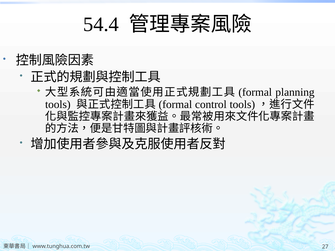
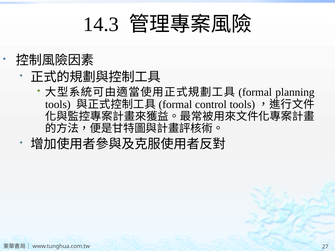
54.4: 54.4 -> 14.3 (101, 24)
